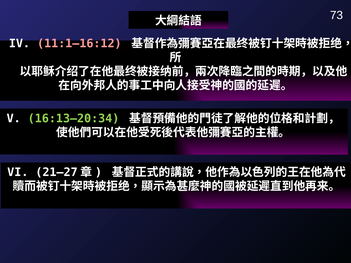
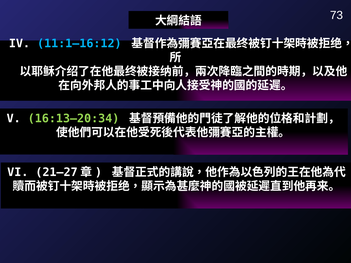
11:1–16:12 colour: pink -> light blue (79, 43)
